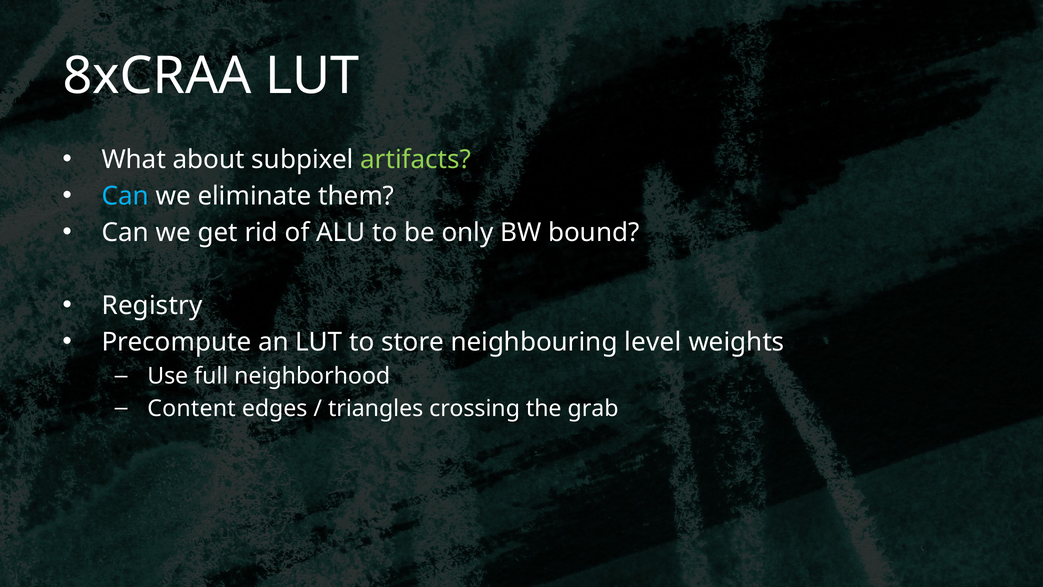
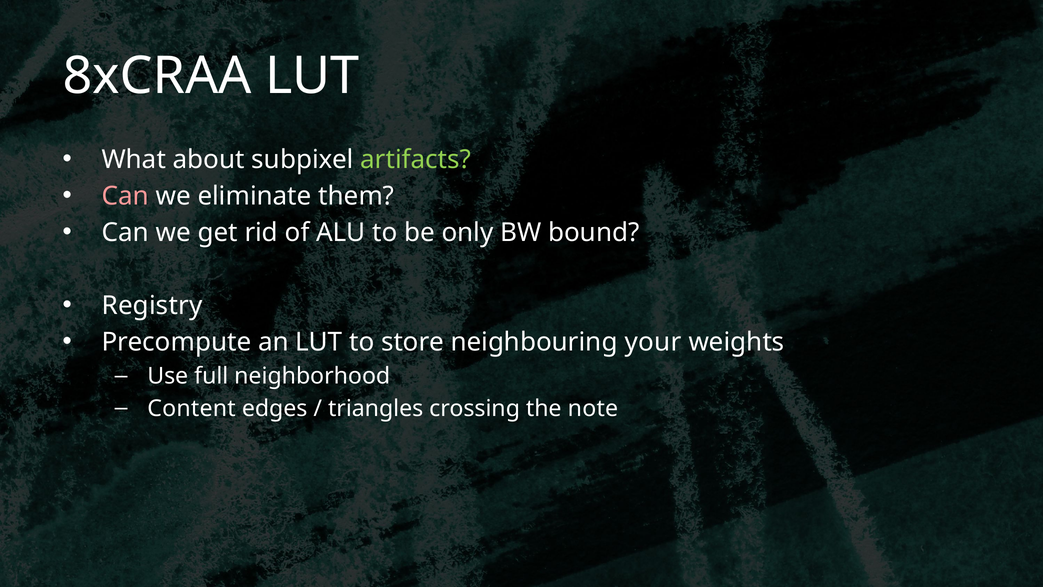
Can colour: light blue -> pink (125, 196)
level: level -> your (653, 342)
grab: grab -> note (593, 408)
